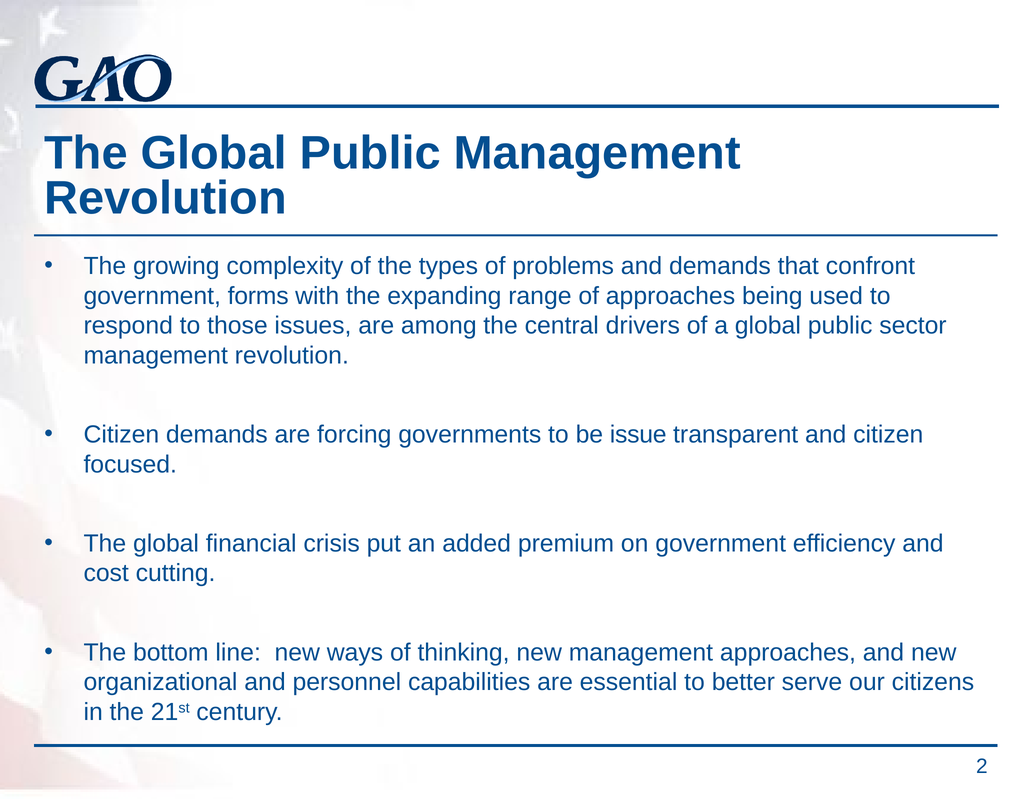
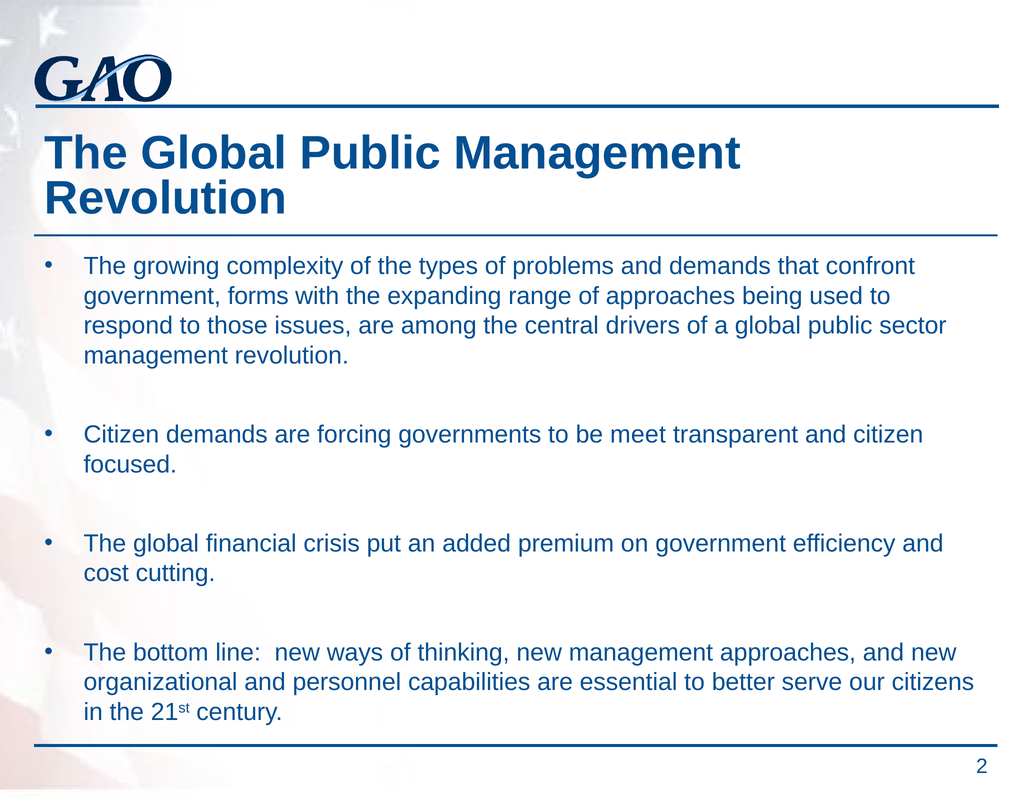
issue: issue -> meet (638, 435)
